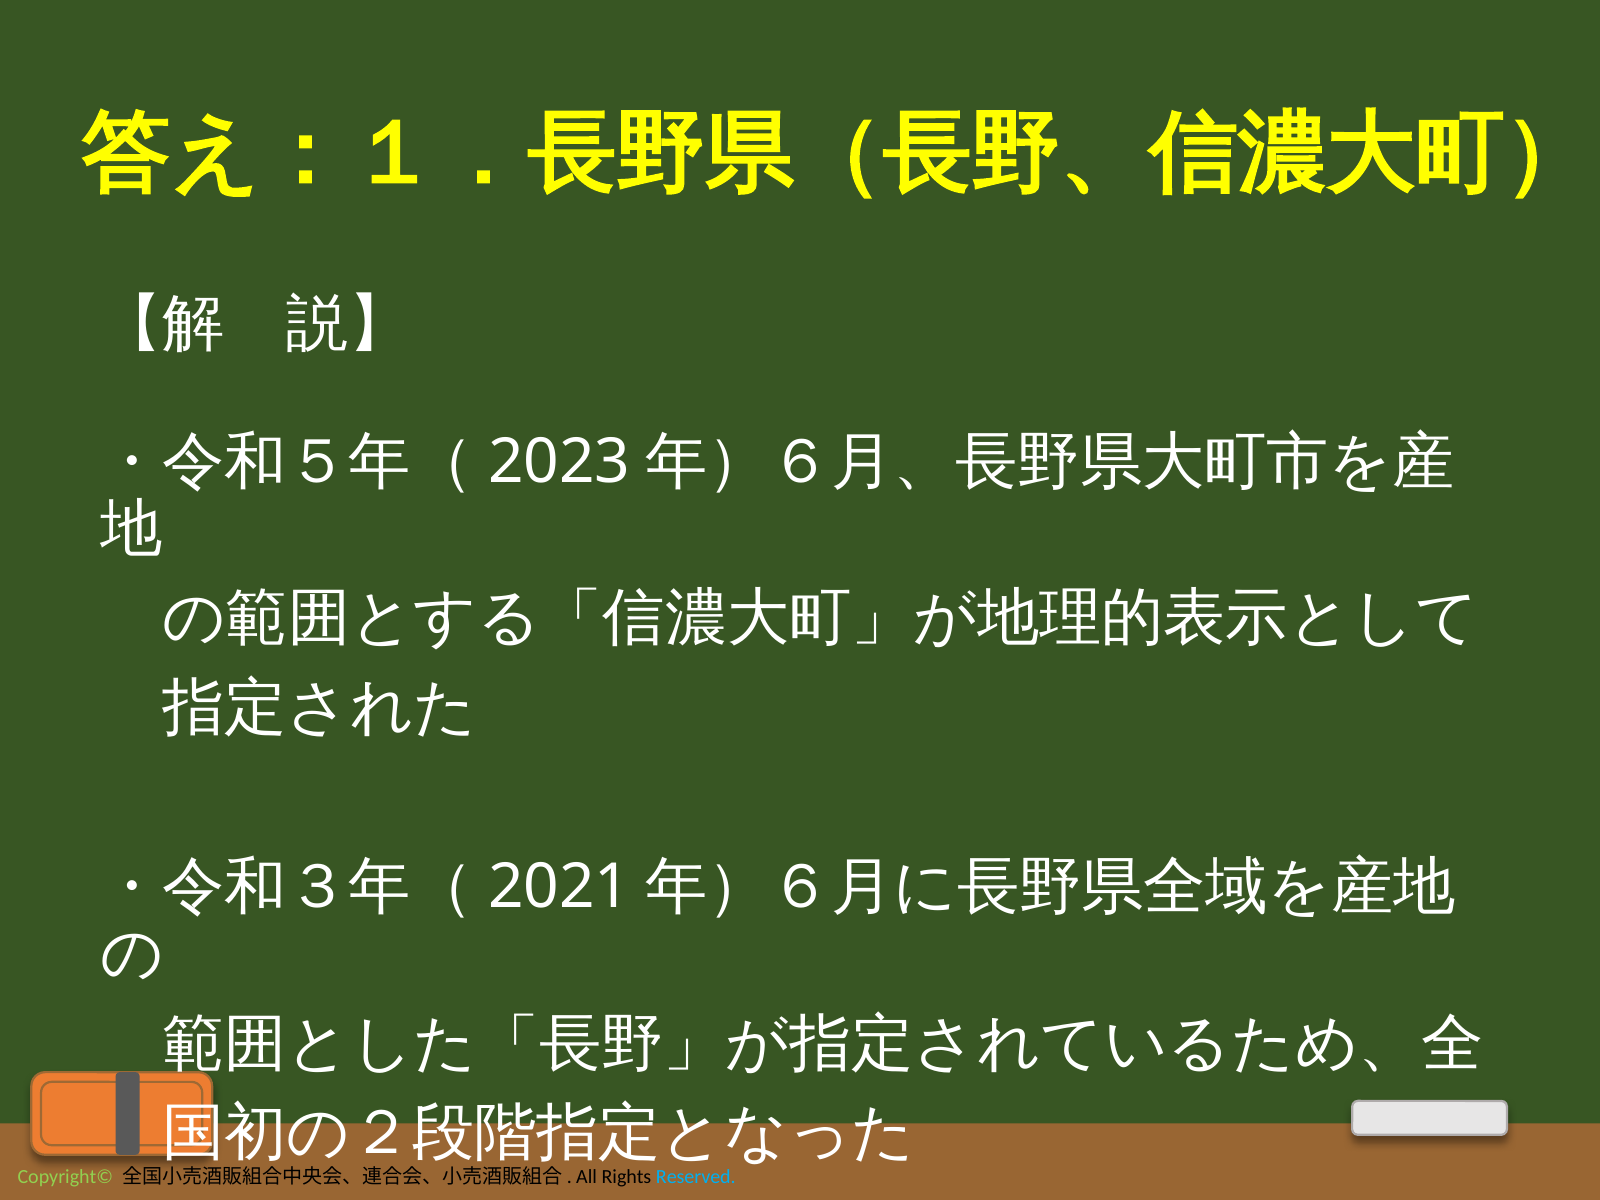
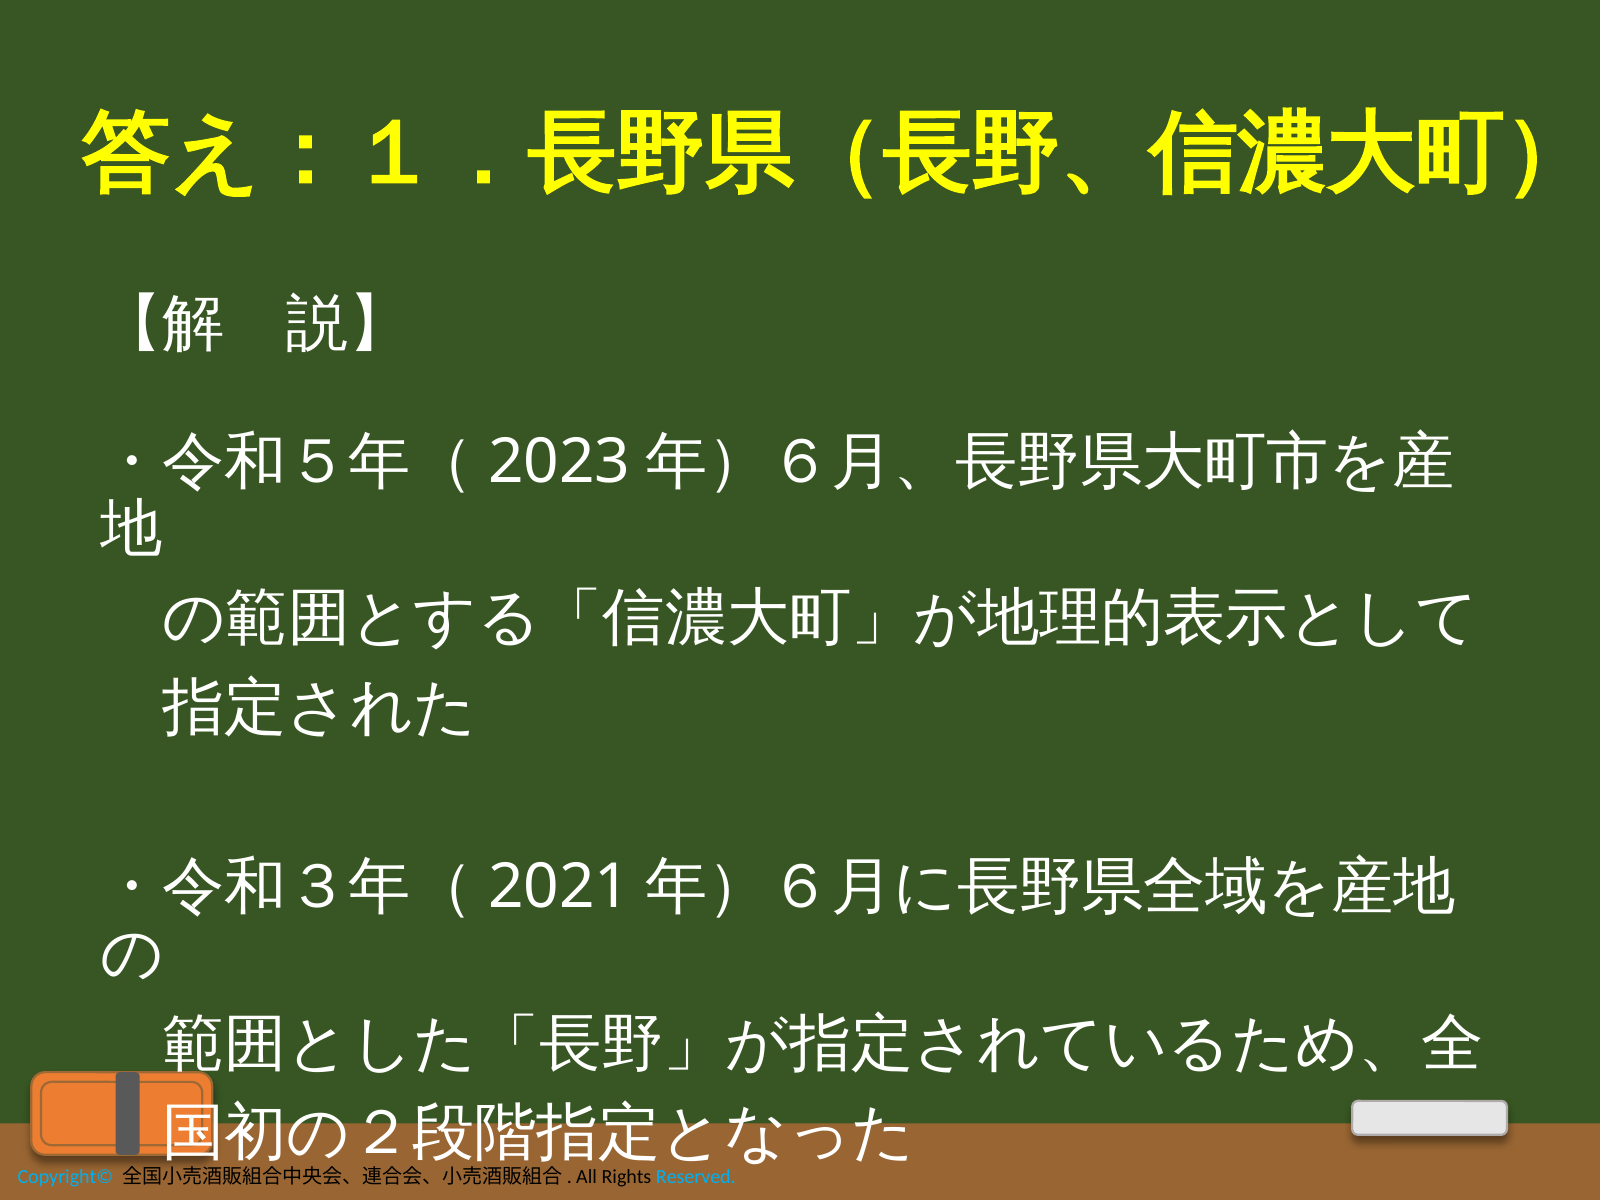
Copyright© colour: light green -> light blue (65, 1177)
